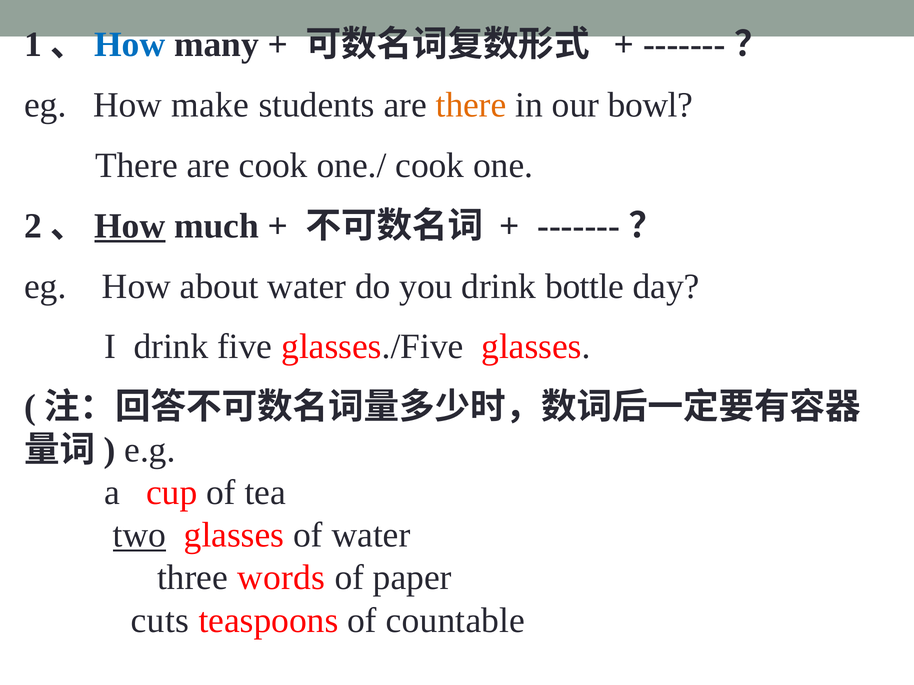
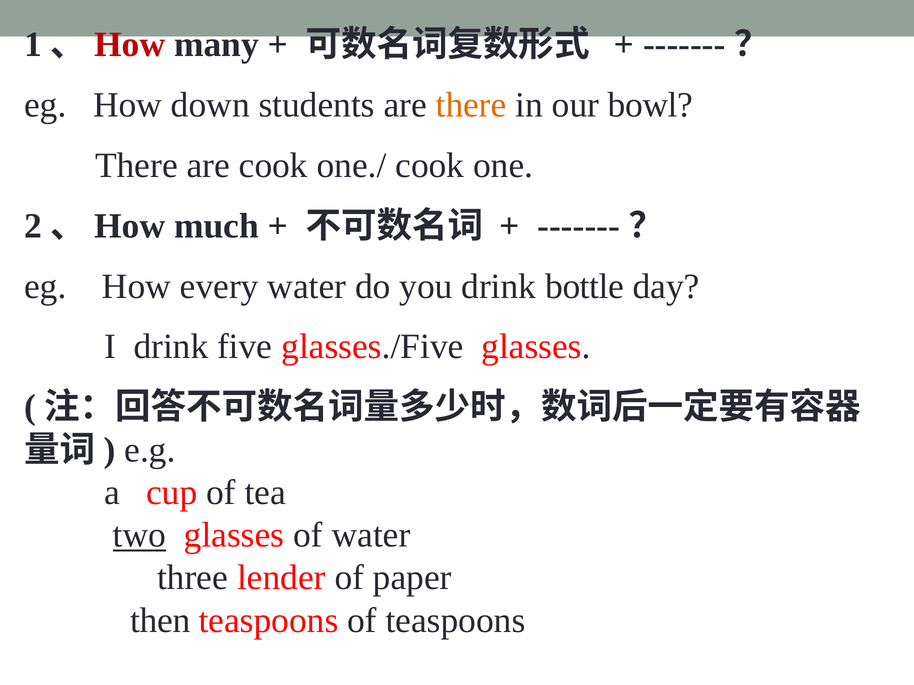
How colour: blue -> red (130, 45)
make: make -> down (210, 105)
How underline: present -> none (130, 226)
about: about -> every (219, 287)
words: words -> lender (281, 578)
cuts: cuts -> then (160, 621)
of countable: countable -> teaspoons (456, 621)
